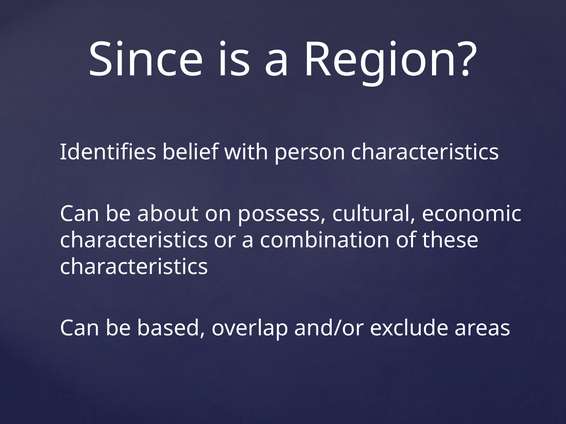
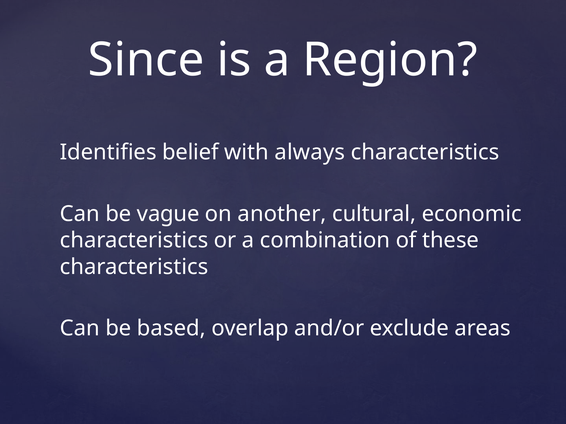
person: person -> always (310, 153)
about: about -> vague (168, 214)
possess: possess -> another (282, 214)
